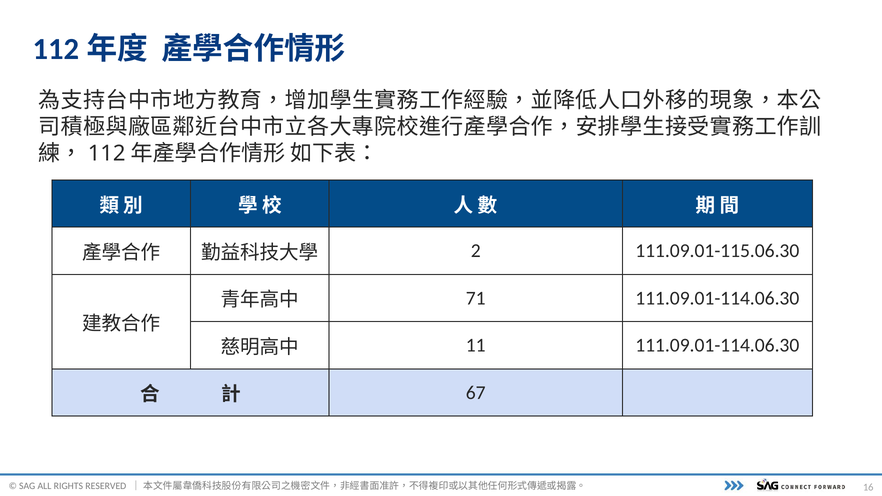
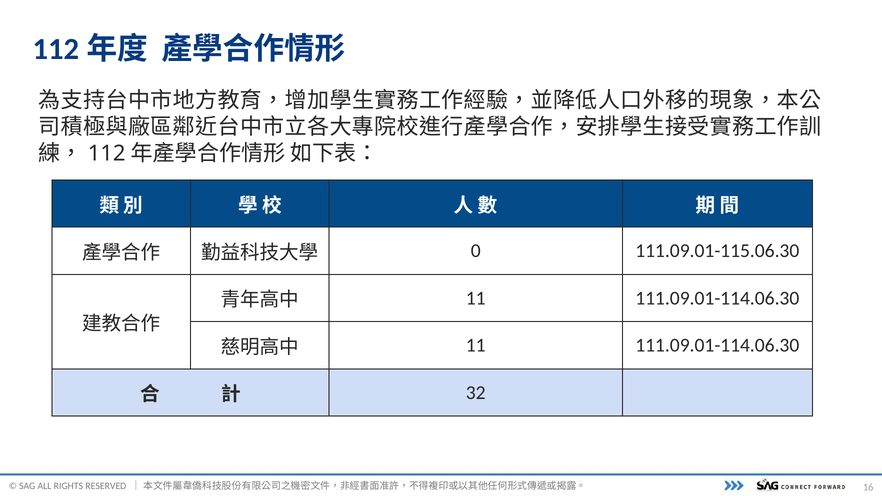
2: 2 -> 0 (476, 251)
71: 71 -> 11 (476, 298)
67: 67 -> 32 (476, 393)
